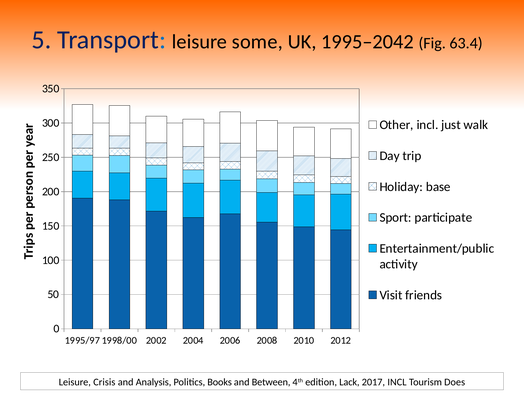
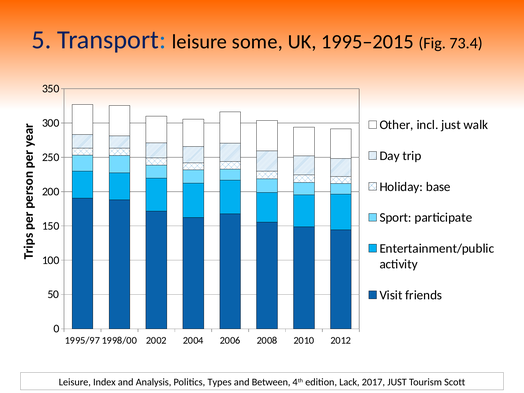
1995–2042: 1995–2042 -> 1995–2015 (367, 42)
63.4: 63.4 -> 73.4 (466, 43)
Crisis: Crisis -> Index (104, 382)
Books: Books -> Types (220, 382)
2017 INCL: INCL -> JUST (397, 382)
Does: Does -> Scott (455, 382)
